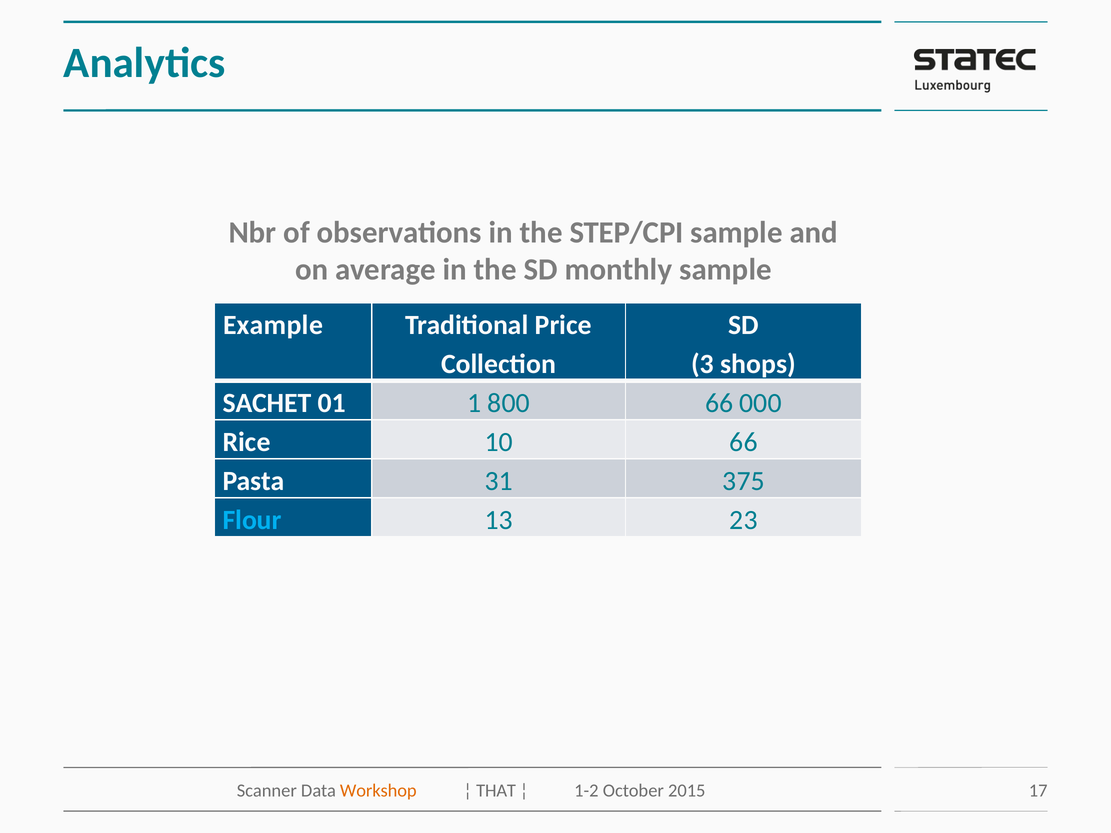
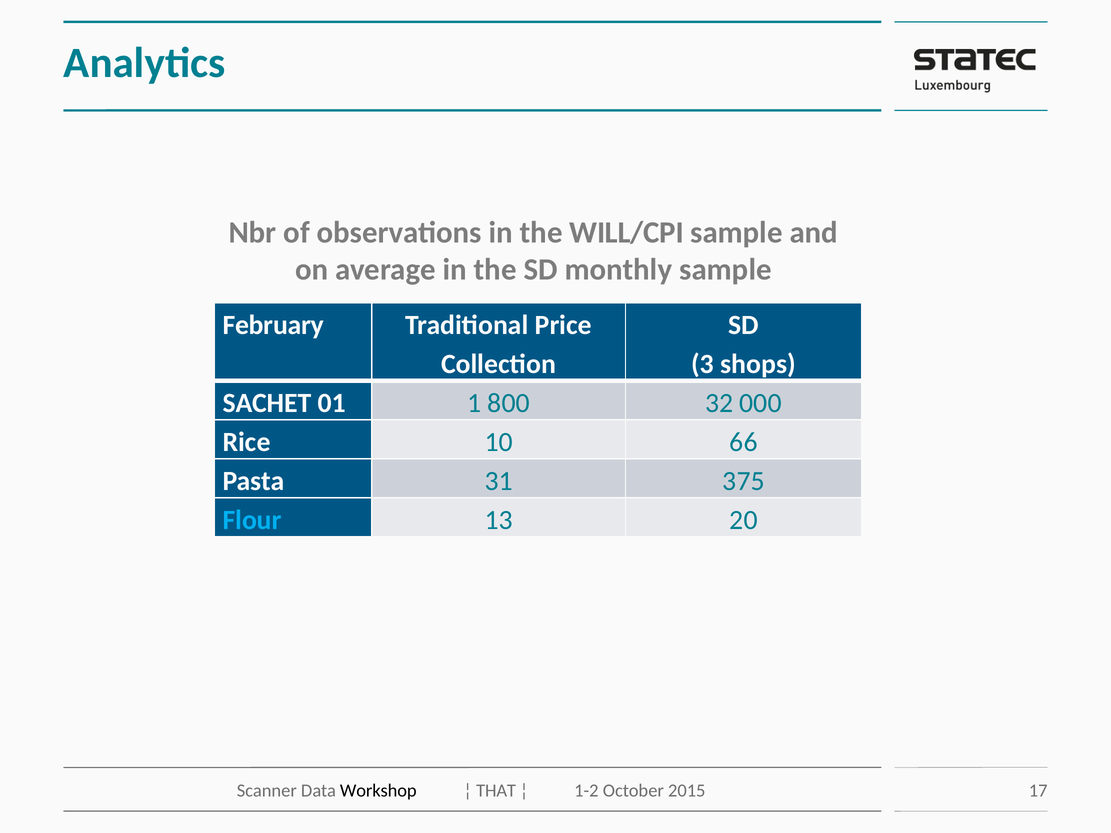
STEP/CPI: STEP/CPI -> WILL/CPI (627, 233)
Example: Example -> February (273, 325)
800 66: 66 -> 32 (719, 403)
23: 23 -> 20 (744, 520)
Workshop colour: orange -> black (378, 791)
